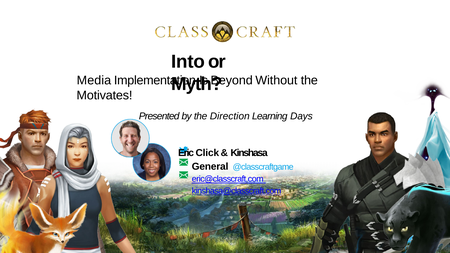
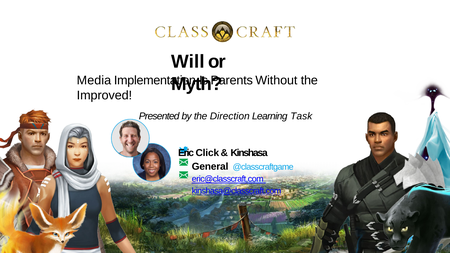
Into: Into -> Will (188, 62)
Beyond: Beyond -> Parents (232, 80)
Motivates: Motivates -> Improved (104, 95)
Days: Days -> Task (301, 116)
